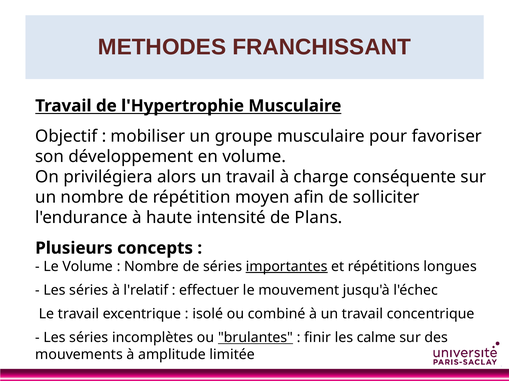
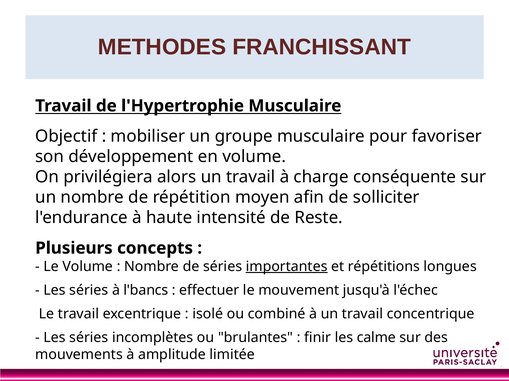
Plans: Plans -> Reste (319, 218)
l'relatif: l'relatif -> l'bancs (146, 291)
brulantes underline: present -> none (256, 338)
